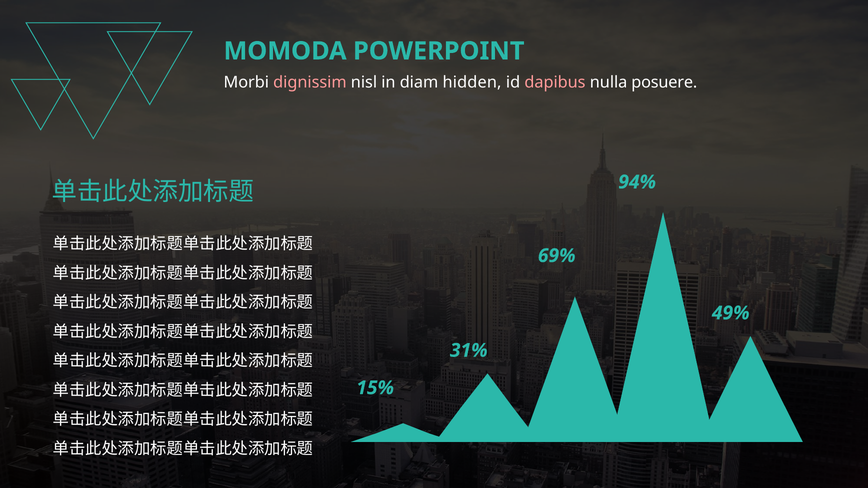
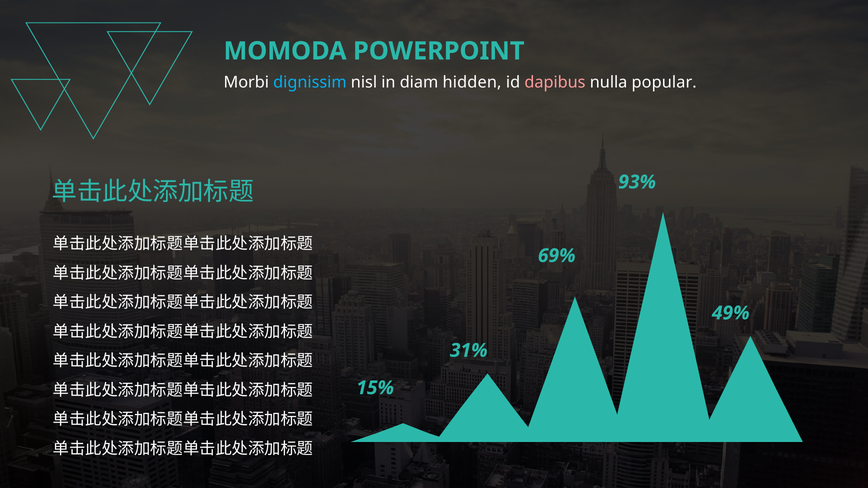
dignissim colour: pink -> light blue (310, 82)
posuere: posuere -> popular (664, 82)
94%: 94% -> 93% (637, 182)
